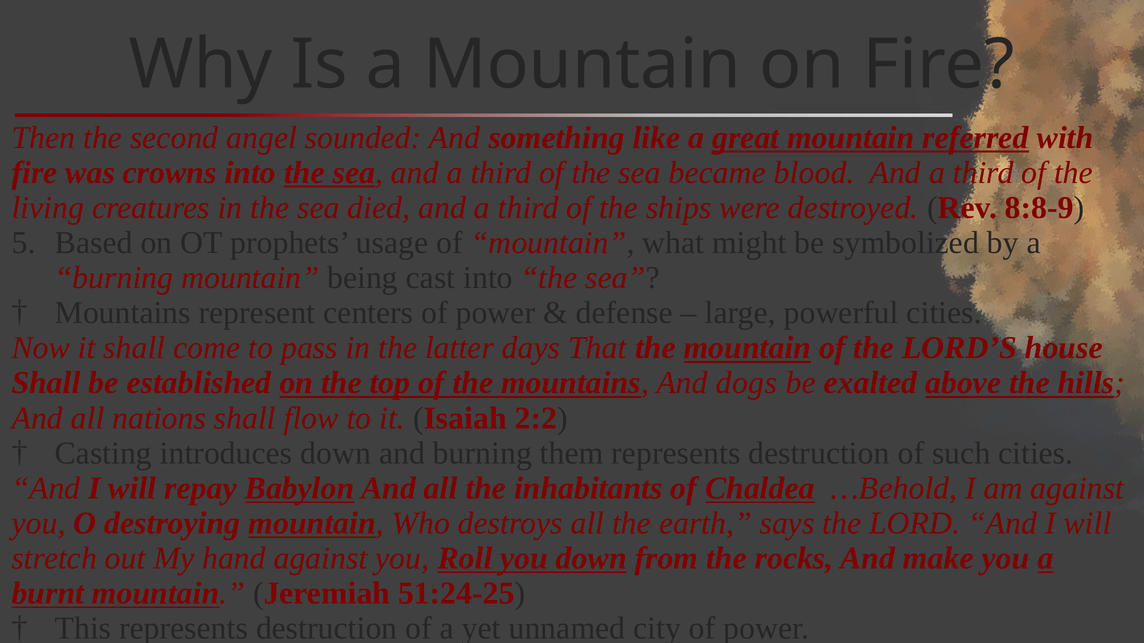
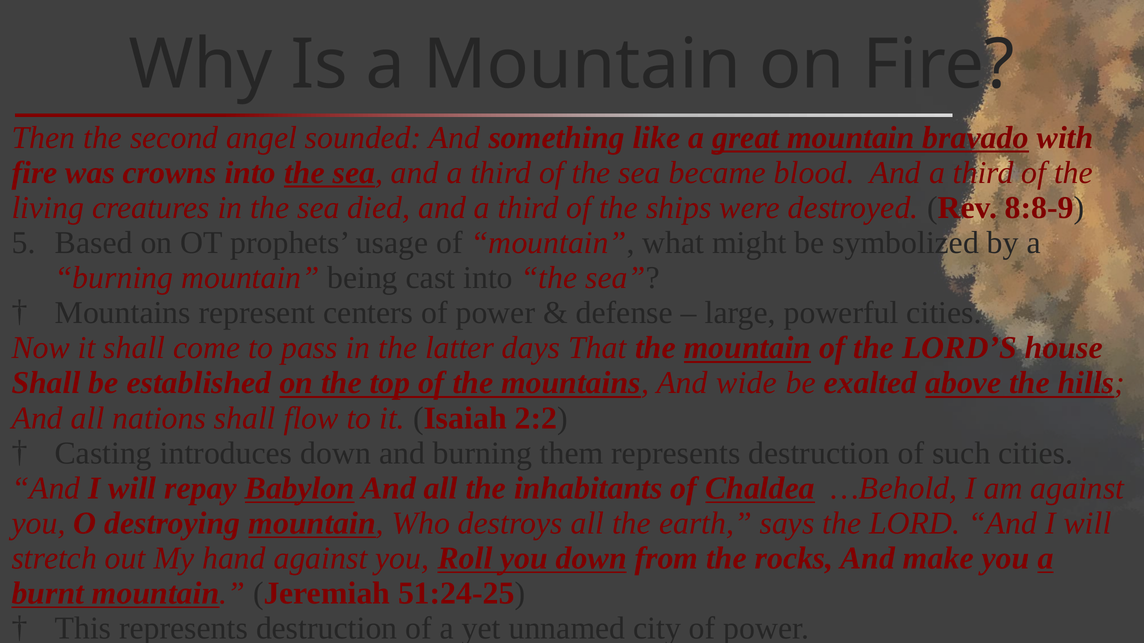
referred: referred -> bravado (975, 138)
dogs: dogs -> wide (747, 383)
